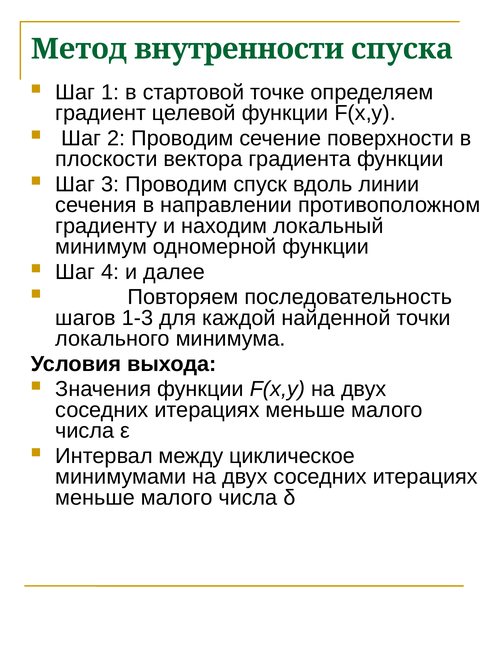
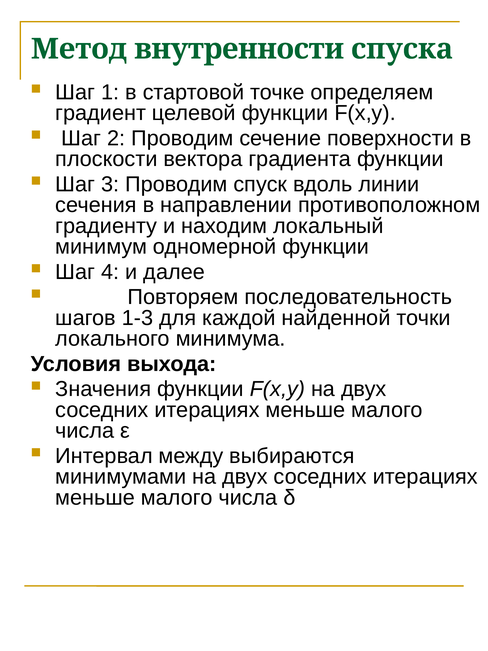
циклическое: циклическое -> выбираются (292, 456)
